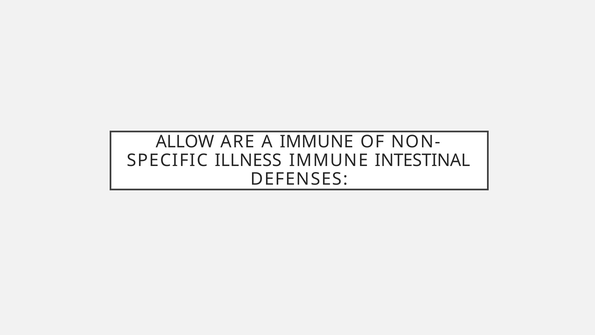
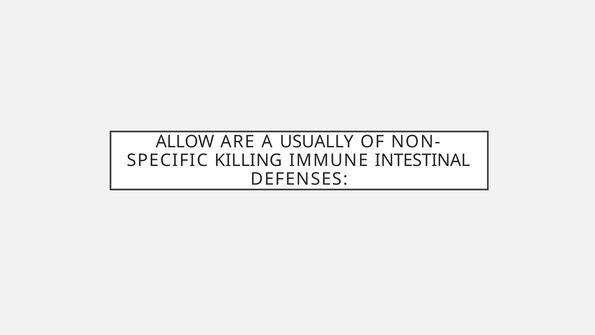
A IMMUNE: IMMUNE -> USUALLY (317, 142)
ILLNESS: ILLNESS -> KILLING (248, 160)
